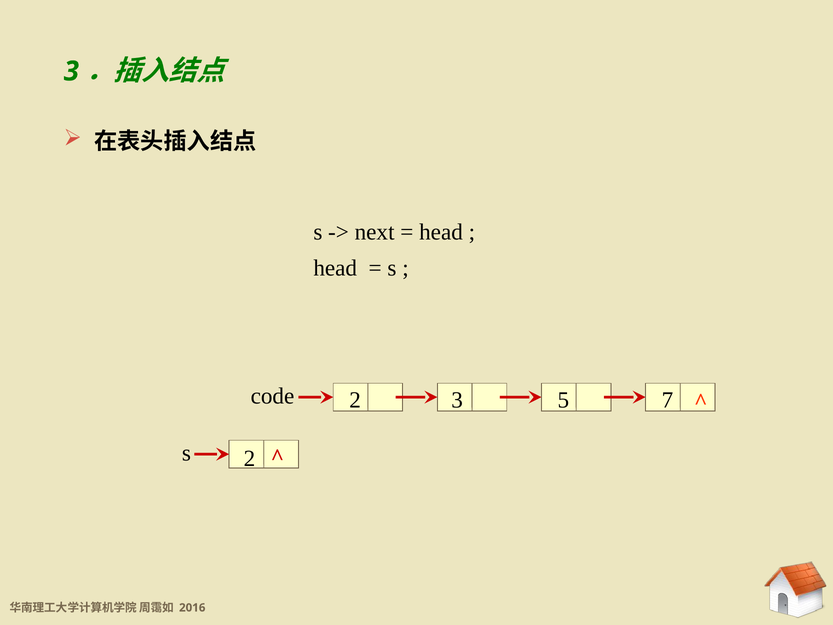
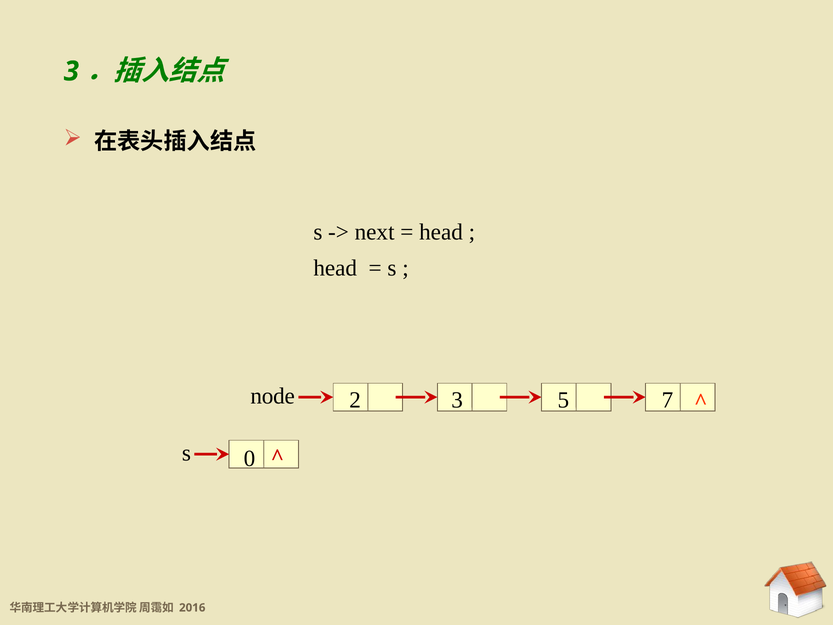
code: code -> node (273, 396)
s 2: 2 -> 0 (249, 458)
